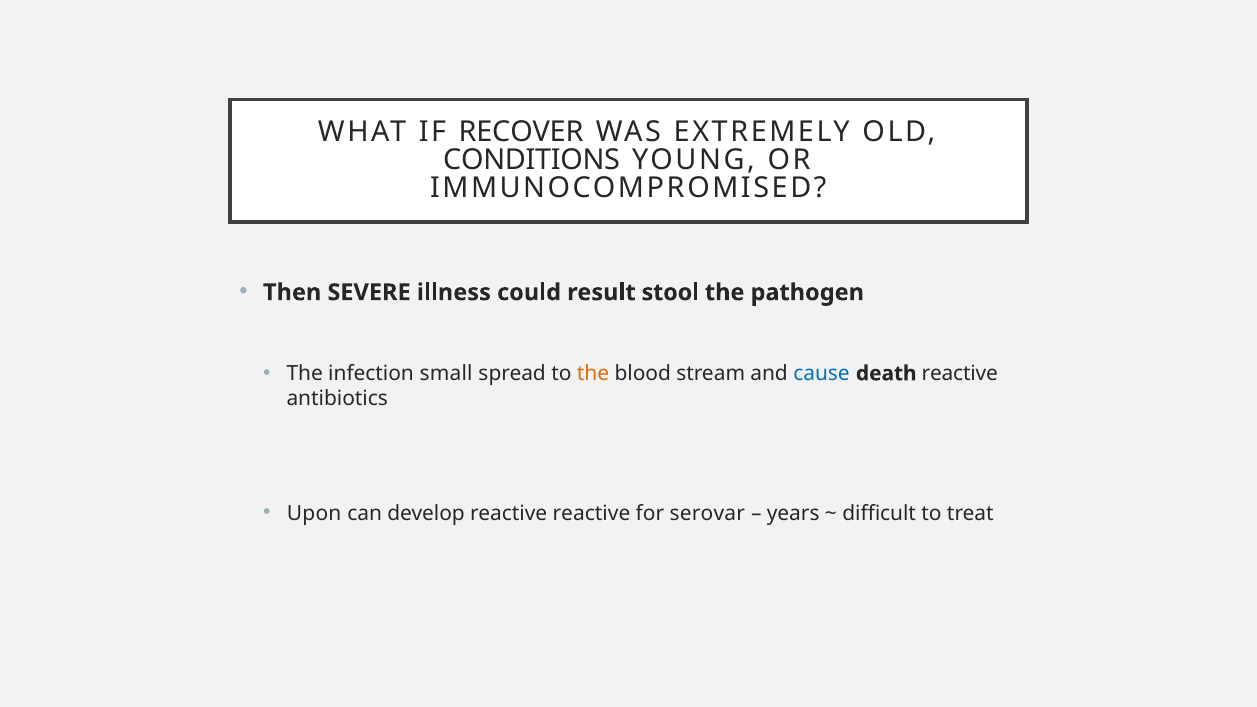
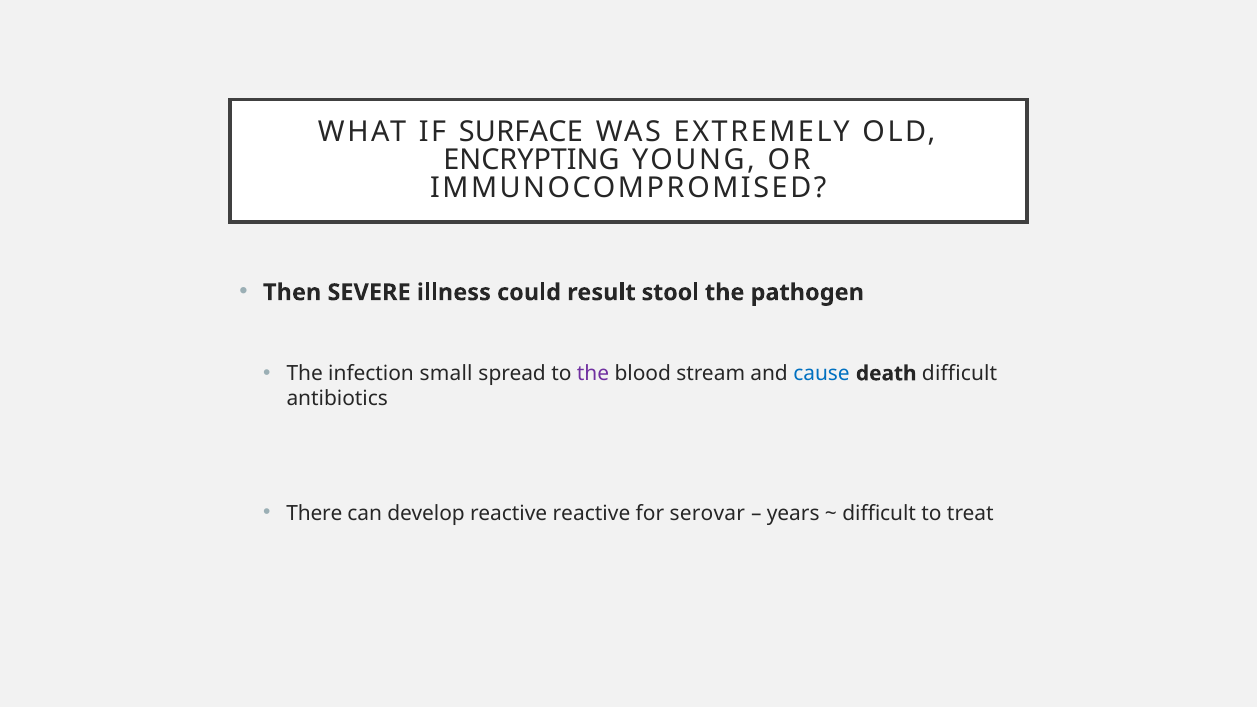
RECOVER: RECOVER -> SURFACE (521, 132)
CONDITIONS: CONDITIONS -> ENCRYPTING (531, 160)
the colour: orange -> purple (593, 373)
death reactive: reactive -> difficult (960, 373)
Upon: Upon -> There (314, 513)
